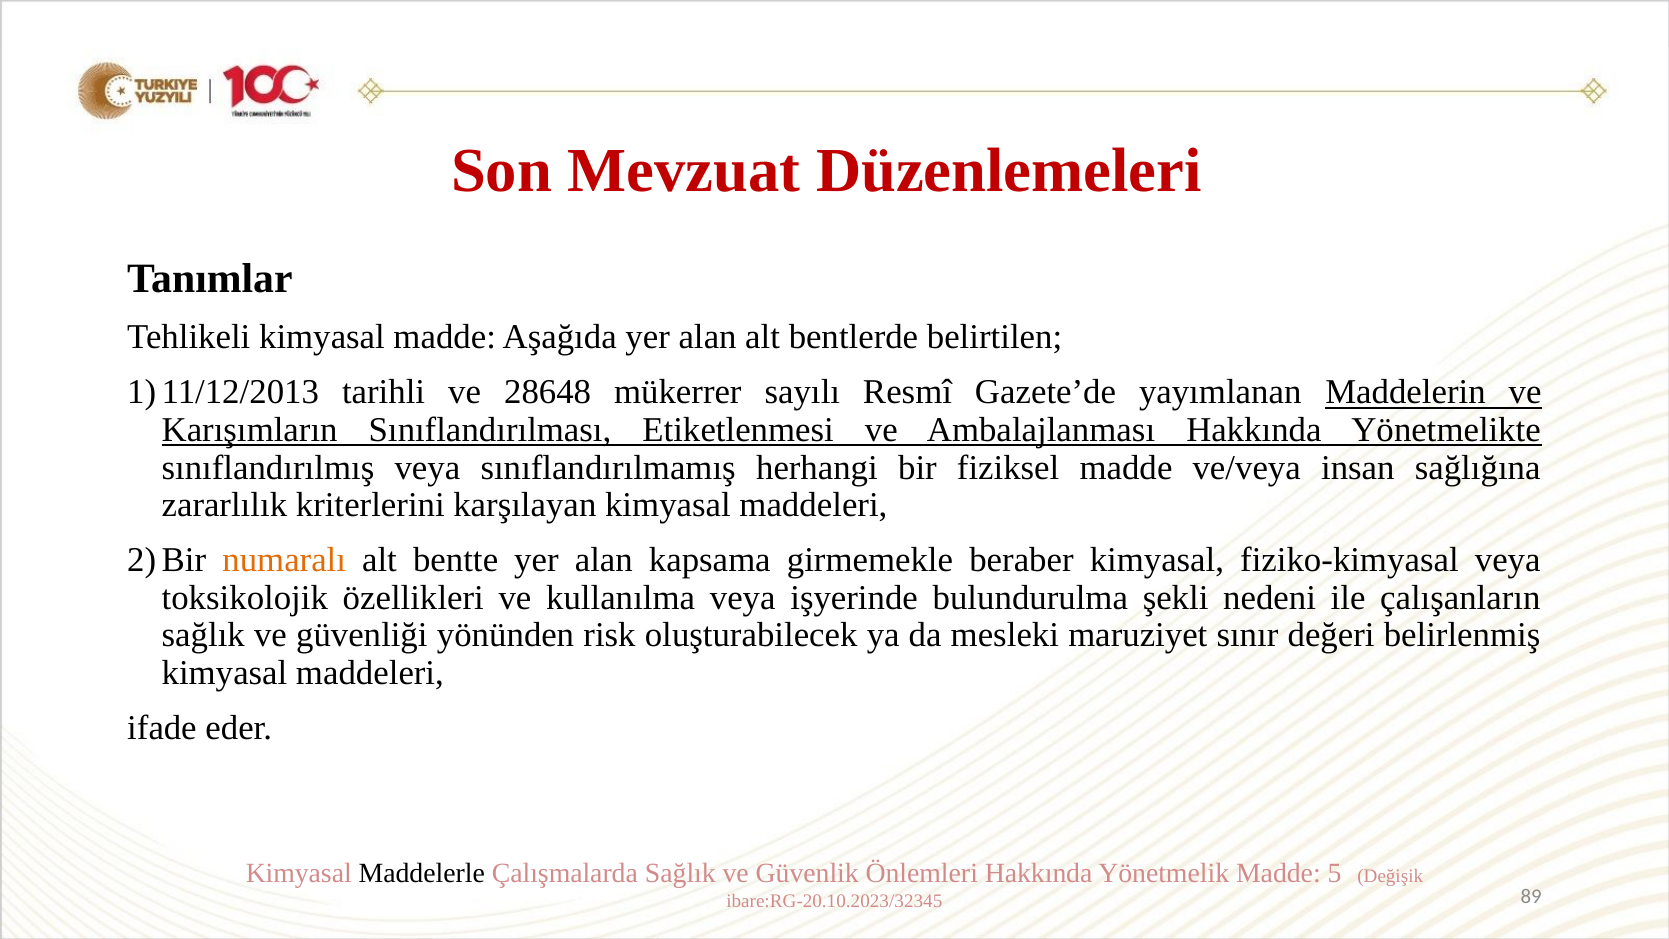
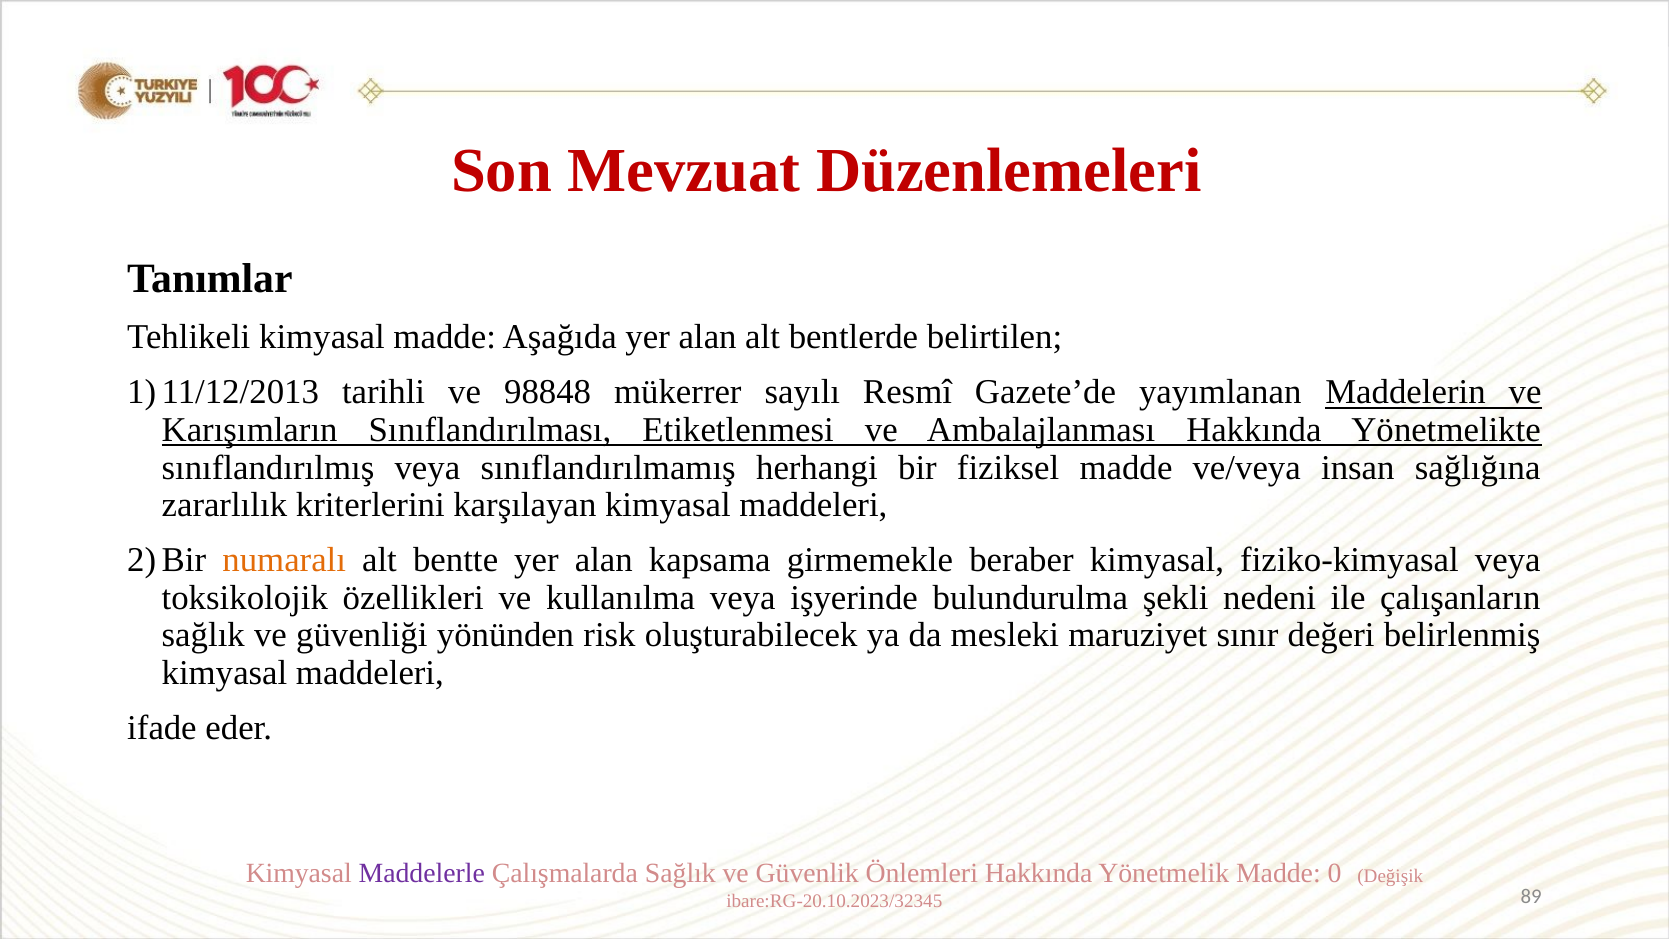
28648: 28648 -> 98848 (548, 392)
Maddelerle colour: black -> purple (422, 873)
5: 5 -> 0 (1335, 873)
